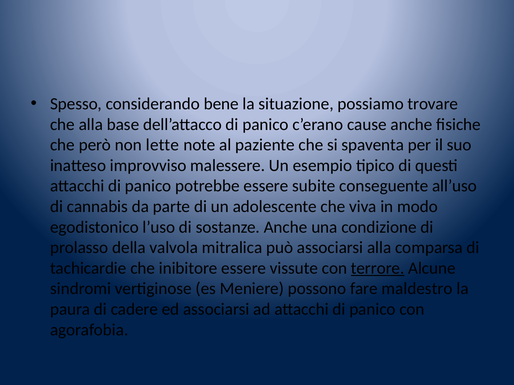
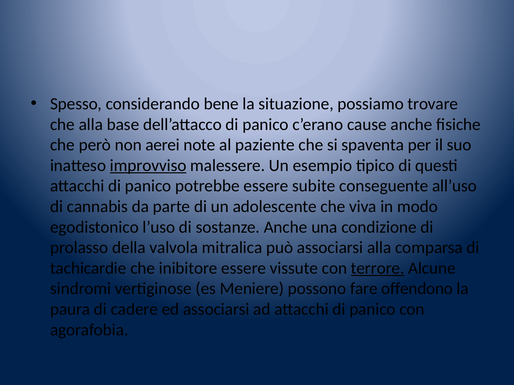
lette: lette -> aerei (163, 145)
improvviso underline: none -> present (148, 166)
maldestro: maldestro -> offendono (417, 289)
